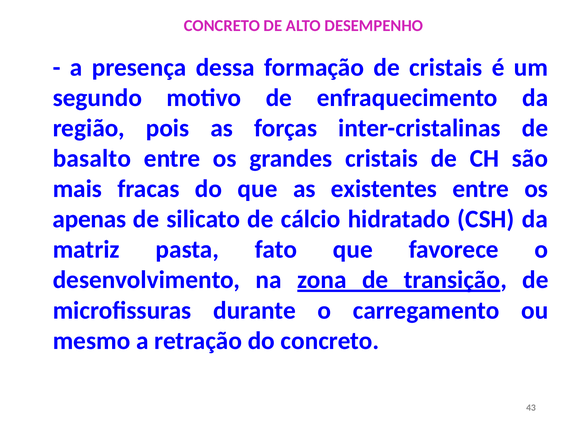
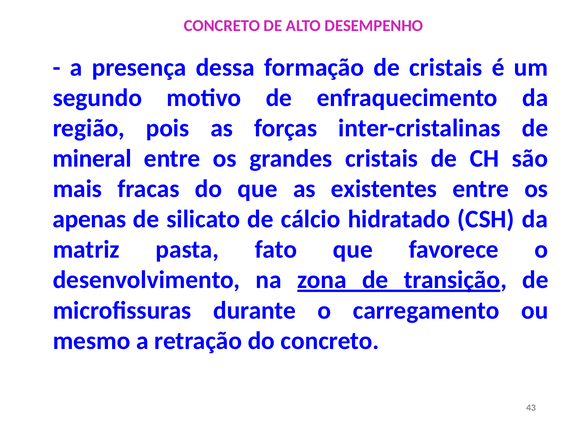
basalto: basalto -> mineral (92, 159)
